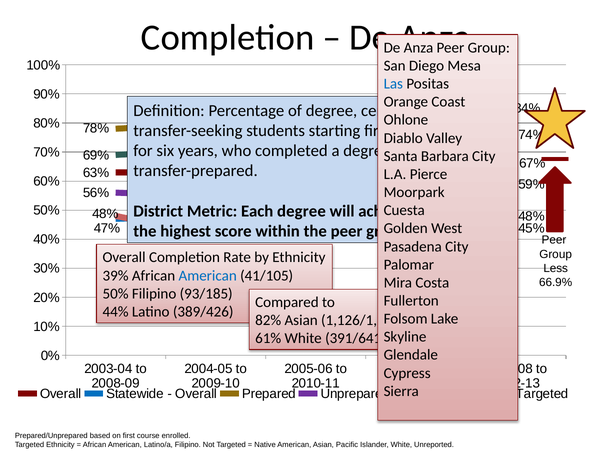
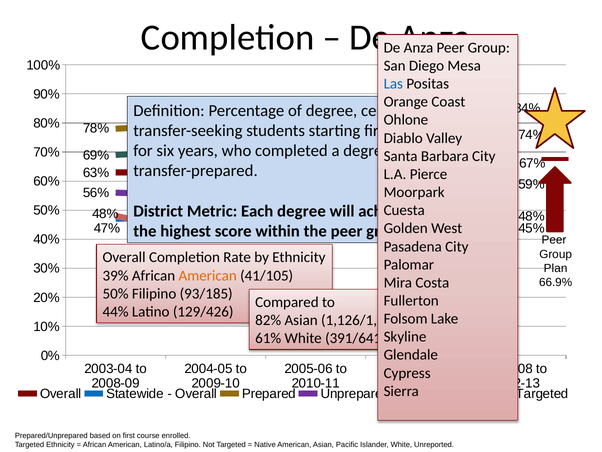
Less: Less -> Plan (556, 268)
American colour: blue -> orange (208, 275)
389/426: 389/426 -> 129/426 (203, 311)
